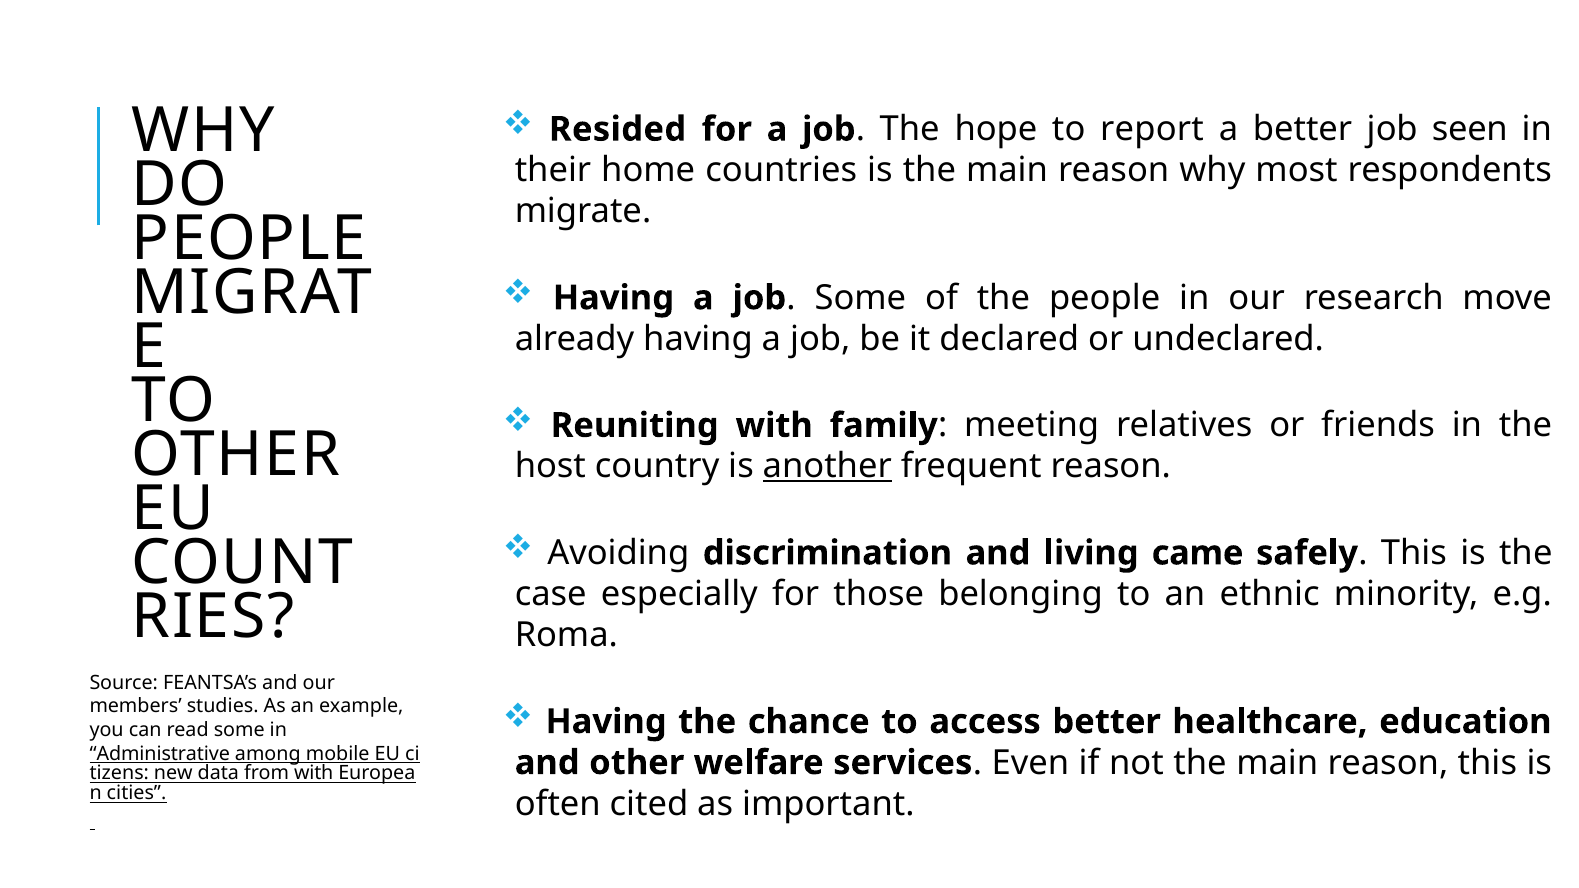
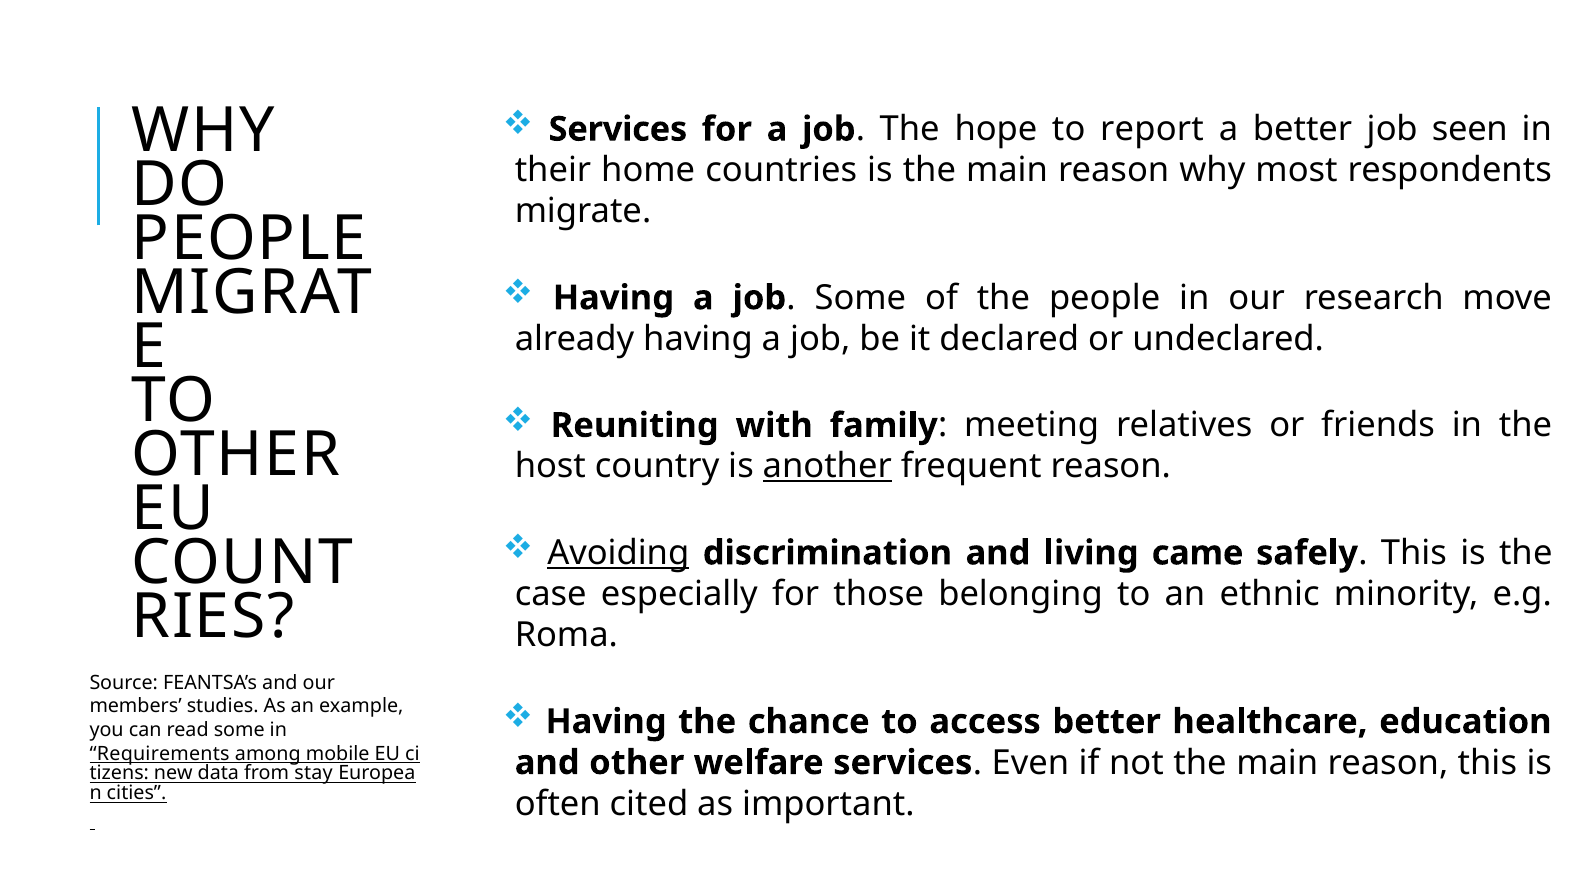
Resided: Resided -> Services (618, 129)
Avoiding underline: none -> present (618, 553)
Administrative: Administrative -> Requirements (160, 754)
from with: with -> stay (314, 774)
